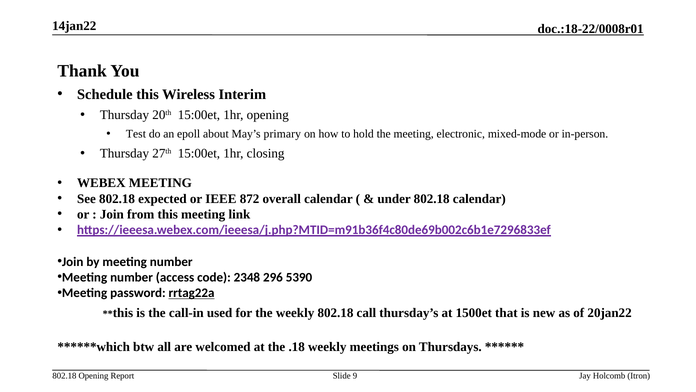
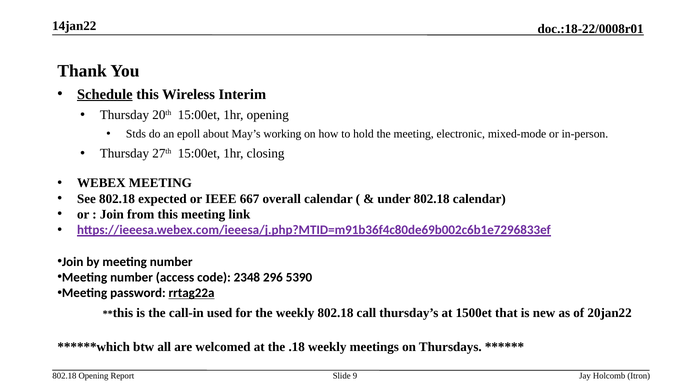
Schedule underline: none -> present (105, 94)
Test: Test -> Stds (136, 134)
primary: primary -> working (282, 134)
872: 872 -> 667 (250, 198)
